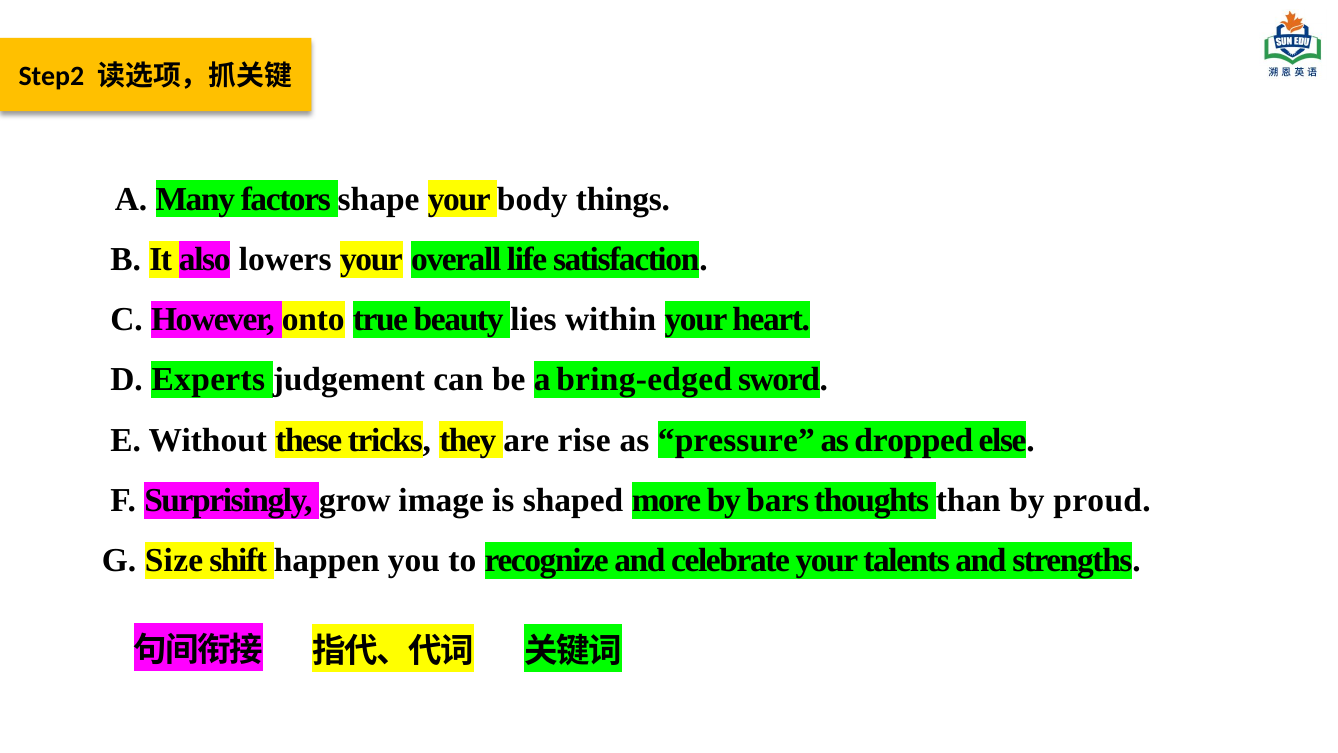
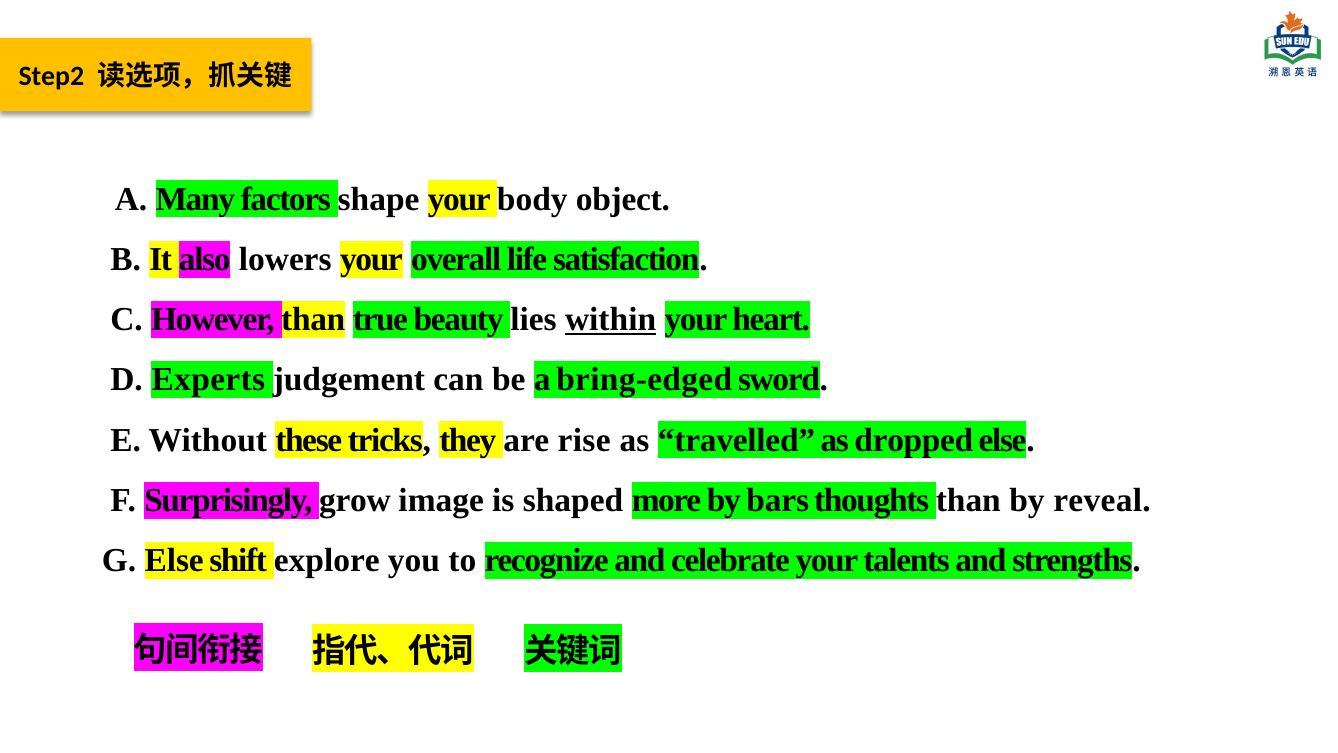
things: things -> object (623, 199)
However onto: onto -> than (313, 319)
within underline: none -> present (611, 319)
pressure: pressure -> travelled (737, 440)
proud: proud -> reveal (1102, 500)
G Size: Size -> Else (174, 560)
happen: happen -> explore (327, 560)
